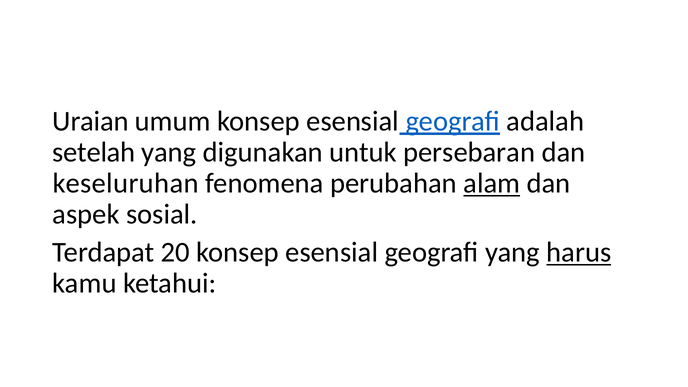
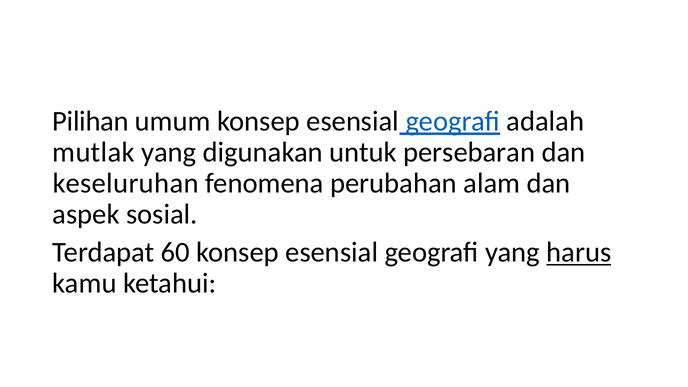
Uraian: Uraian -> Pilihan (91, 121)
setelah: setelah -> mutlak (94, 152)
alam underline: present -> none (492, 183)
20: 20 -> 60 (175, 252)
